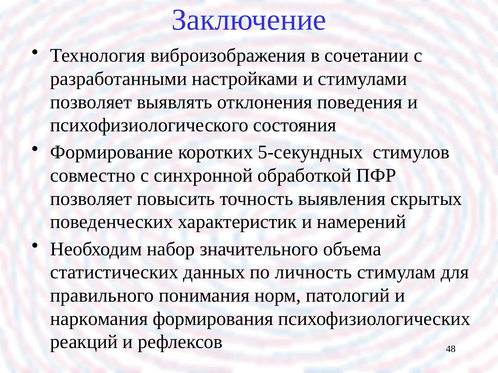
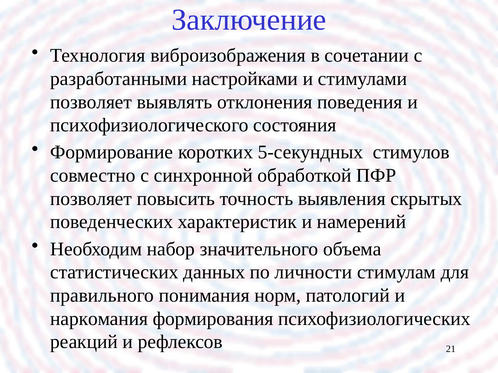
личность: личность -> личности (313, 273)
48: 48 -> 21 (451, 349)
